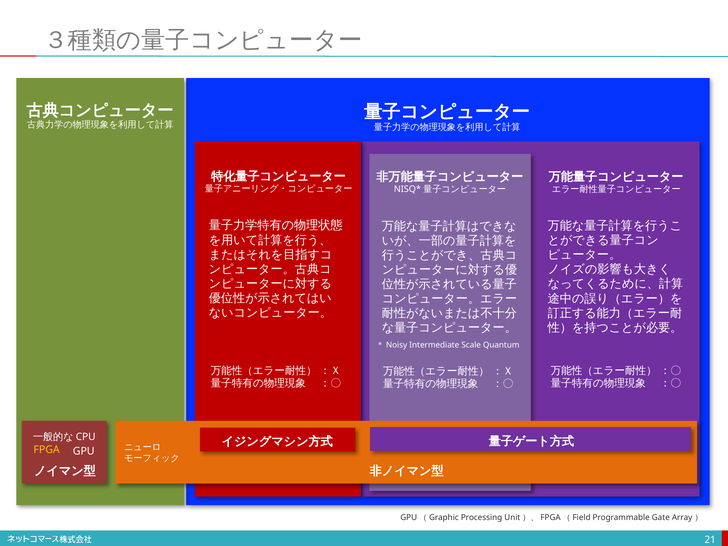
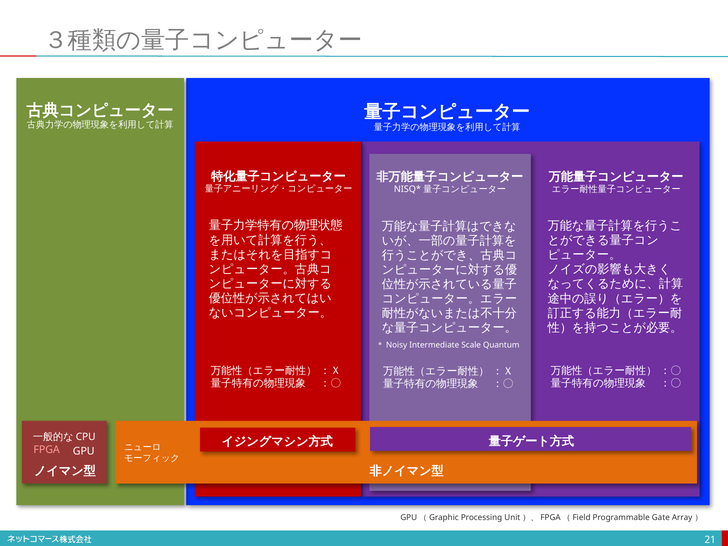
FPGA colour: yellow -> pink (47, 450)
